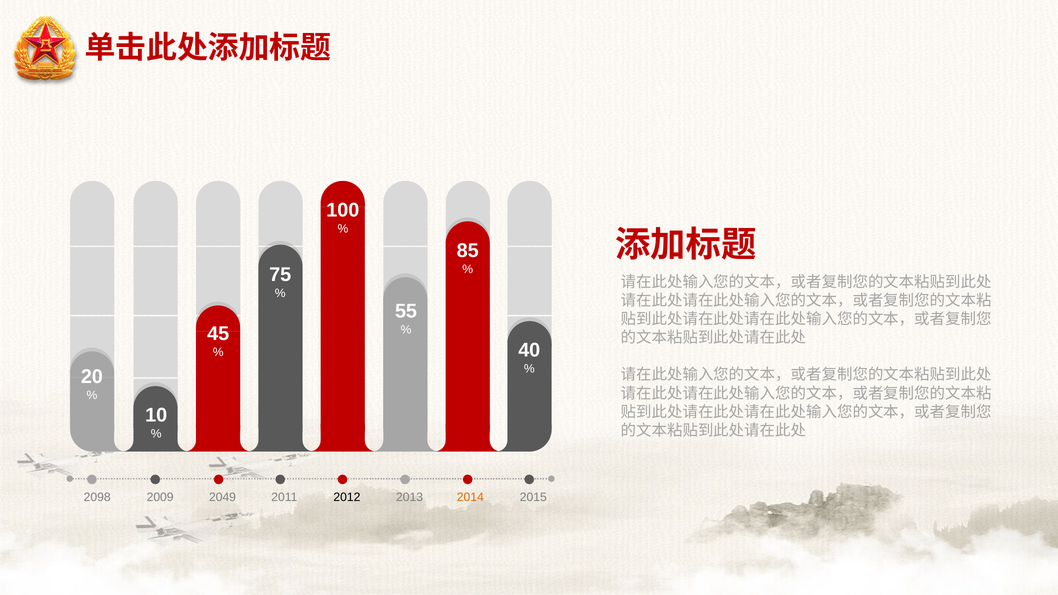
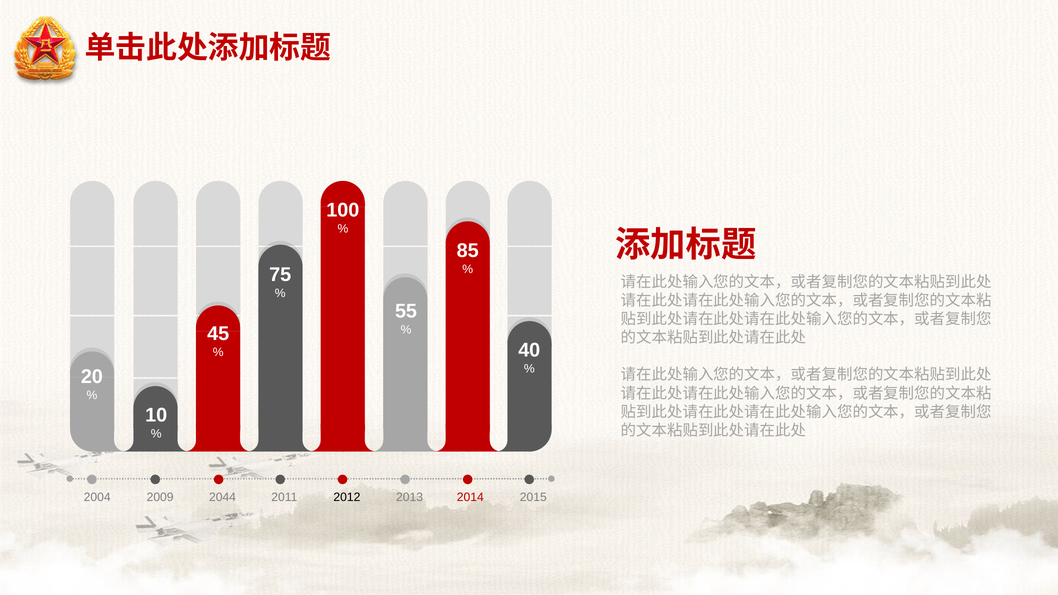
2098: 2098 -> 2004 (97, 497)
2049: 2049 -> 2044 (223, 497)
2014 colour: orange -> red (470, 497)
